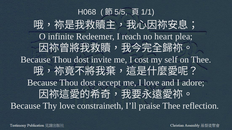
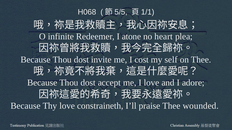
reach: reach -> atone (132, 37)
reflection: reflection -> wounded (201, 106)
